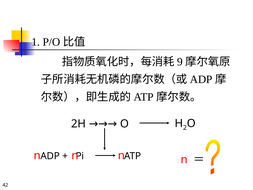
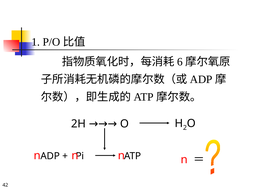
9: 9 -> 6 (180, 62)
